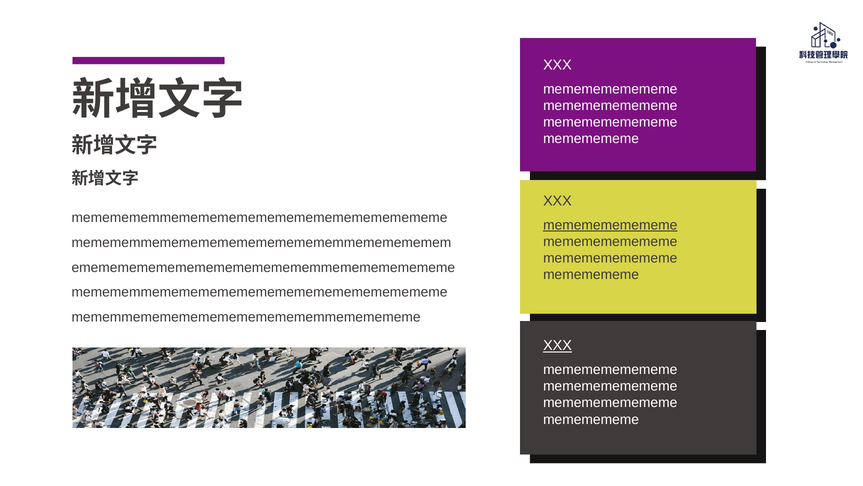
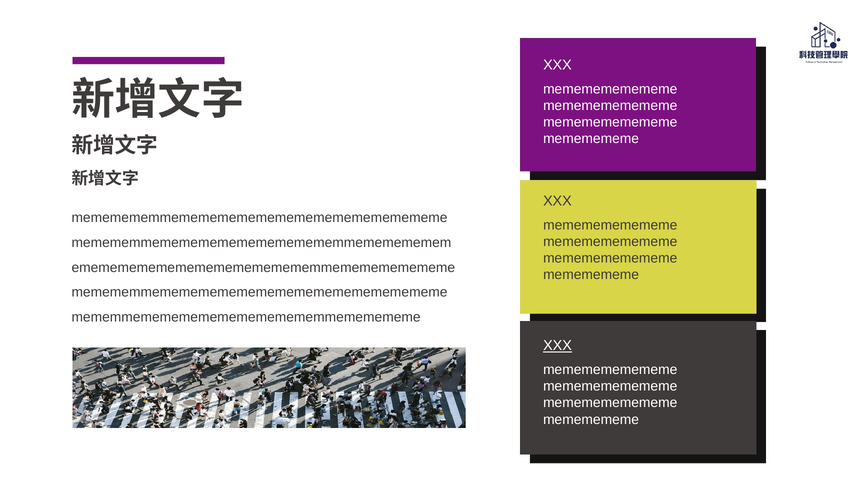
mememememememe underline: present -> none (610, 225)
